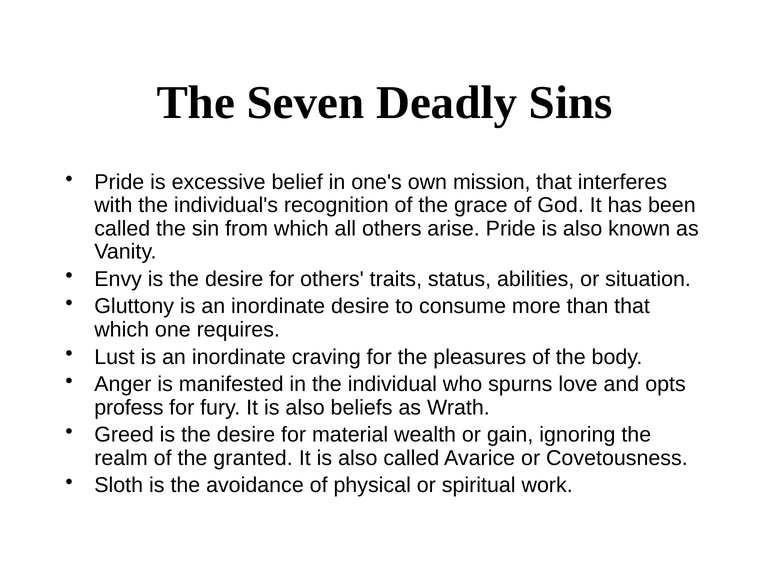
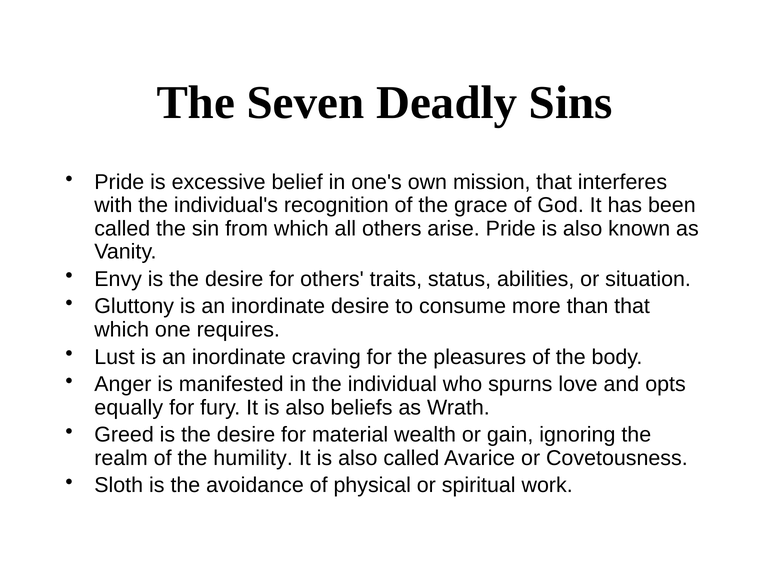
profess: profess -> equally (129, 407)
granted: granted -> humility (253, 458)
